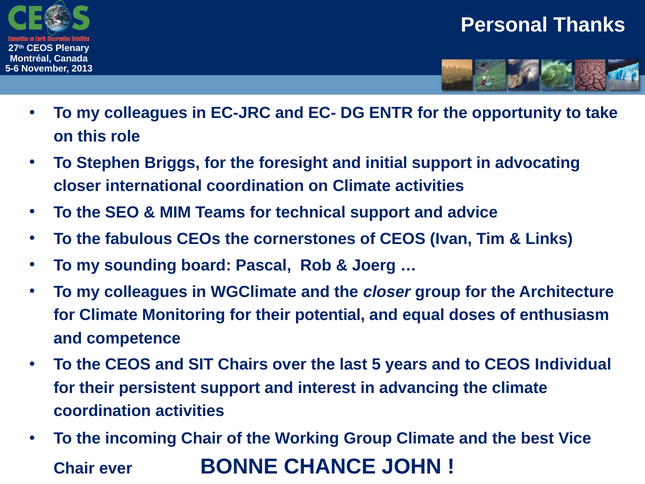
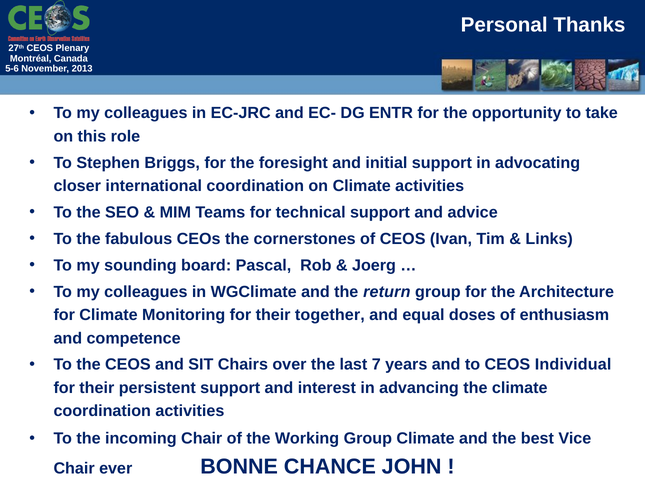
the closer: closer -> return (387, 292)
potential: potential -> together (330, 315)
5: 5 -> 7 (376, 364)
